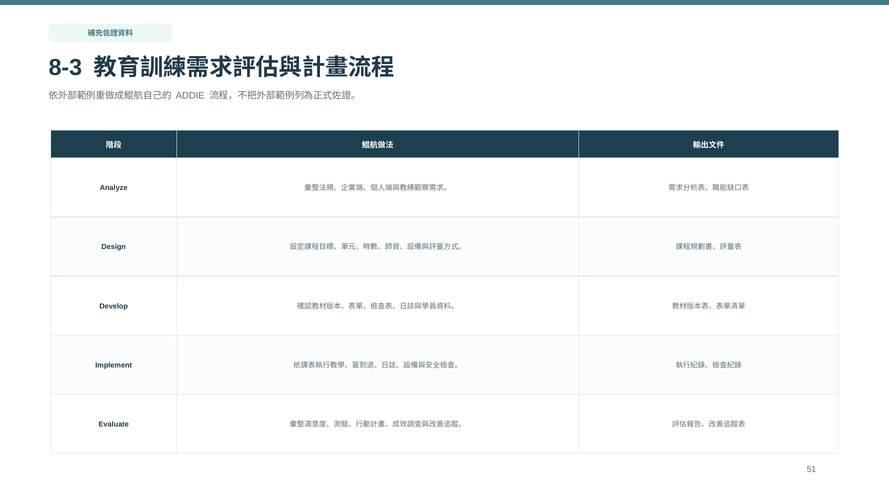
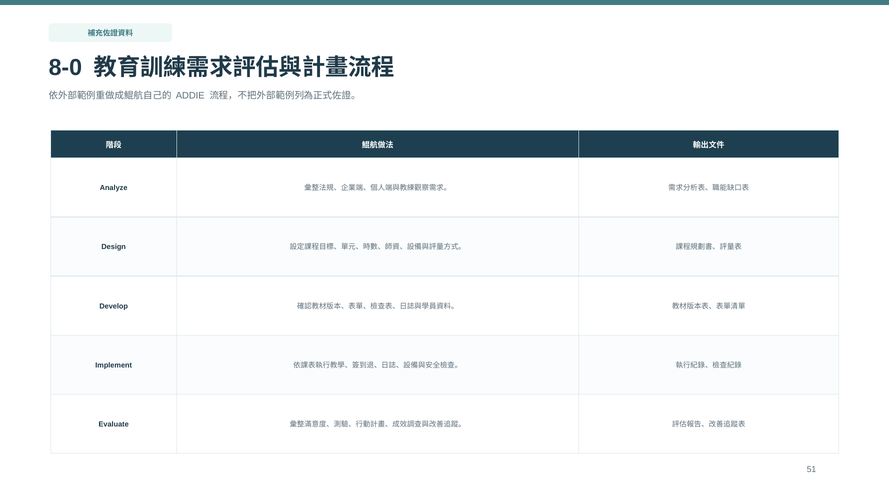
8-3: 8-3 -> 8-0 (65, 67)
